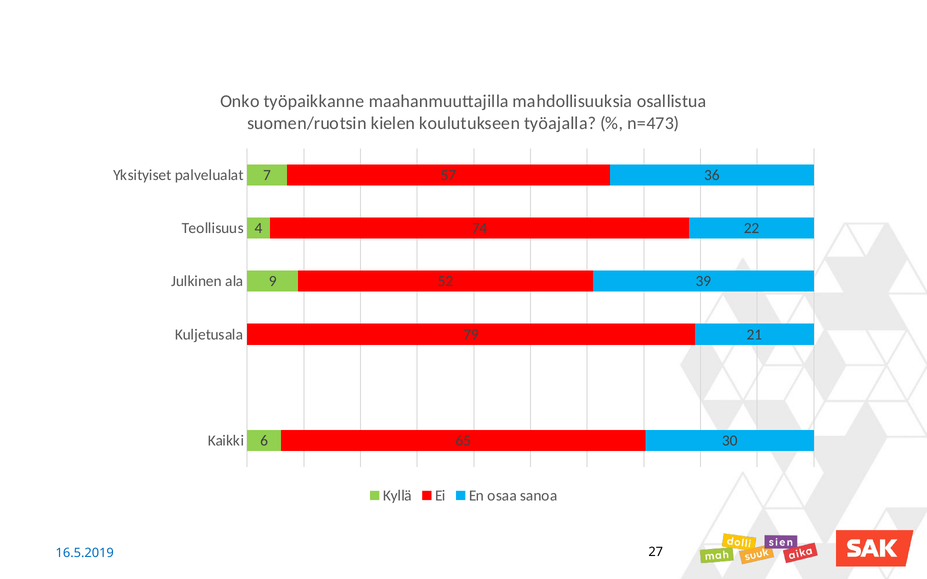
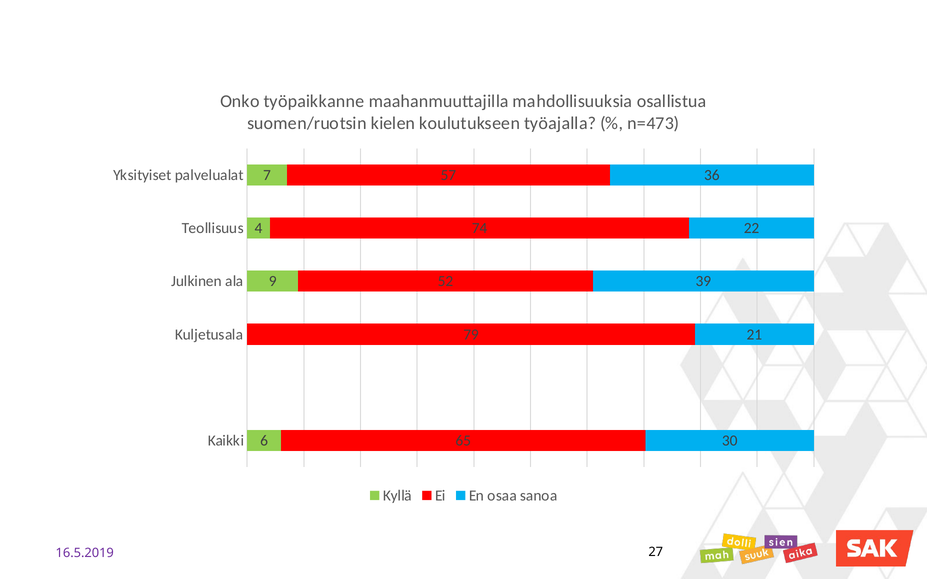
16.5.2019 colour: blue -> purple (85, 553)
